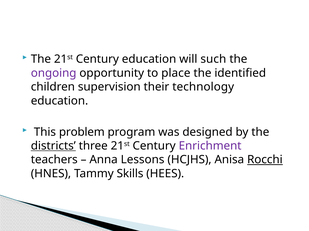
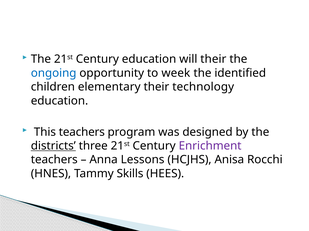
will such: such -> their (213, 59)
ongoing colour: purple -> blue (54, 73)
place: place -> week (176, 73)
supervision: supervision -> elementary (109, 87)
This problem: problem -> teachers (82, 132)
Rocchi underline: present -> none (265, 160)
